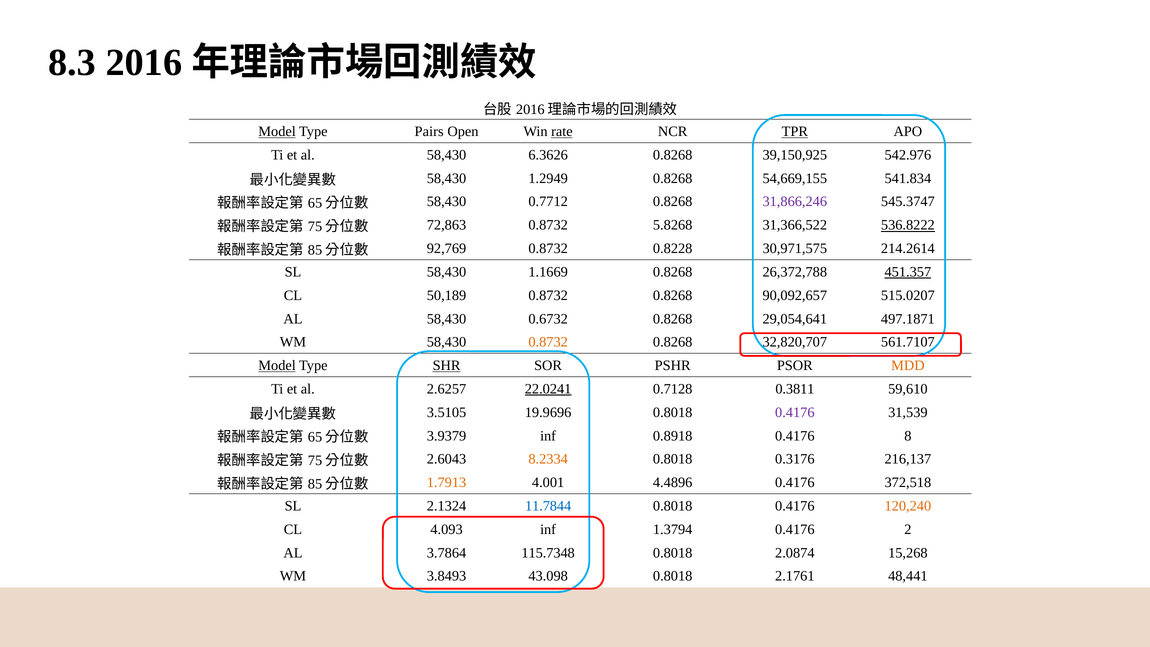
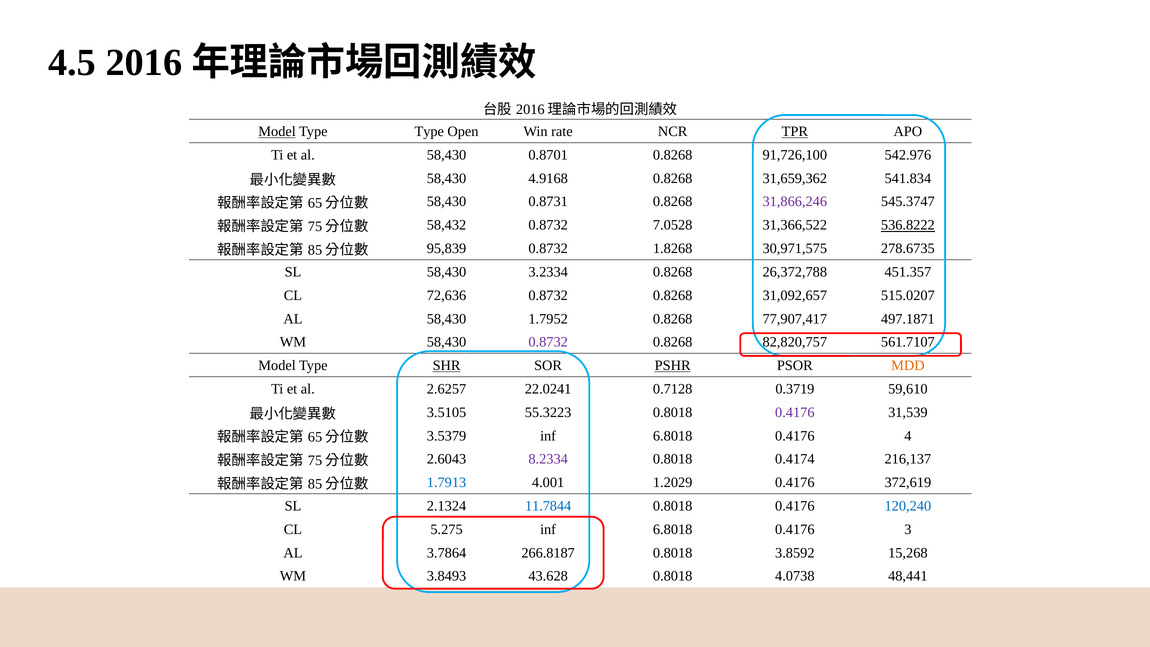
8.3: 8.3 -> 4.5 (72, 63)
Type Pairs: Pairs -> Type (429, 132)
rate underline: present -> none (562, 132)
6.3626: 6.3626 -> 0.8701 (548, 155)
39,150,925: 39,150,925 -> 91,726,100 (795, 155)
1.2949: 1.2949 -> 4.9168 (548, 178)
54,669,155: 54,669,155 -> 31,659,362 (795, 178)
0.7712: 0.7712 -> 0.8731 (548, 202)
72,863: 72,863 -> 58,432 (447, 225)
5.8268: 5.8268 -> 7.0528 (673, 225)
92,769: 92,769 -> 95,839 (447, 249)
0.8228: 0.8228 -> 1.8268 (673, 249)
214.2614: 214.2614 -> 278.6735 (908, 249)
1.1669: 1.1669 -> 3.2334 (548, 272)
451.357 underline: present -> none (908, 272)
50,189: 50,189 -> 72,636 (447, 295)
90,092,657: 90,092,657 -> 31,092,657 (795, 295)
0.6732: 0.6732 -> 1.7952 (548, 319)
29,054,641: 29,054,641 -> 77,907,417 (795, 319)
0.8732 colour: orange -> purple (548, 342)
32,820,707: 32,820,707 -> 82,820,757 (795, 342)
Model underline: present -> none (277, 365)
PSHR underline: none -> present (673, 365)
22.0241 underline: present -> none (548, 389)
0.3811: 0.3811 -> 0.3719 (795, 389)
19.9696: 19.9696 -> 55.3223 (548, 412)
3.9379: 3.9379 -> 3.5379 (447, 436)
0.8918: 0.8918 -> 6.8018 (673, 436)
8: 8 -> 4 (908, 436)
8.2334 colour: orange -> purple (548, 459)
0.3176: 0.3176 -> 0.4174 (795, 459)
1.7913 colour: orange -> blue (447, 482)
4.4896: 4.4896 -> 1.2029 (673, 482)
372,518: 372,518 -> 372,619 (908, 482)
120,240 colour: orange -> blue (908, 506)
4.093: 4.093 -> 5.275 (447, 529)
1.3794: 1.3794 -> 6.8018 (673, 529)
2: 2 -> 3 (908, 529)
115.7348: 115.7348 -> 266.8187 (548, 553)
2.0874: 2.0874 -> 3.8592 (795, 553)
43.098: 43.098 -> 43.628 (548, 576)
2.1761: 2.1761 -> 4.0738 (795, 576)
